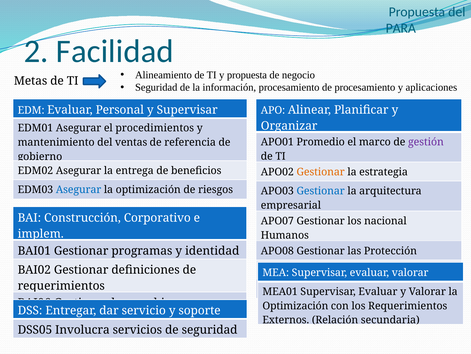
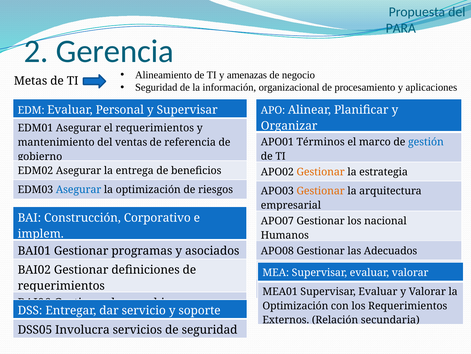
Facilidad: Facilidad -> Gerencia (115, 51)
y propuesta: propuesta -> amenazas (247, 75)
información procesamiento: procesamiento -> organizacional (289, 87)
el procedimientos: procedimientos -> requerimientos (155, 128)
Promedio: Promedio -> Términos (321, 142)
gestión colour: purple -> blue (426, 142)
Gestionar colour: blue -> orange (321, 191)
identidad: identidad -> asociados (212, 250)
Protección: Protección -> Adecuados (391, 250)
